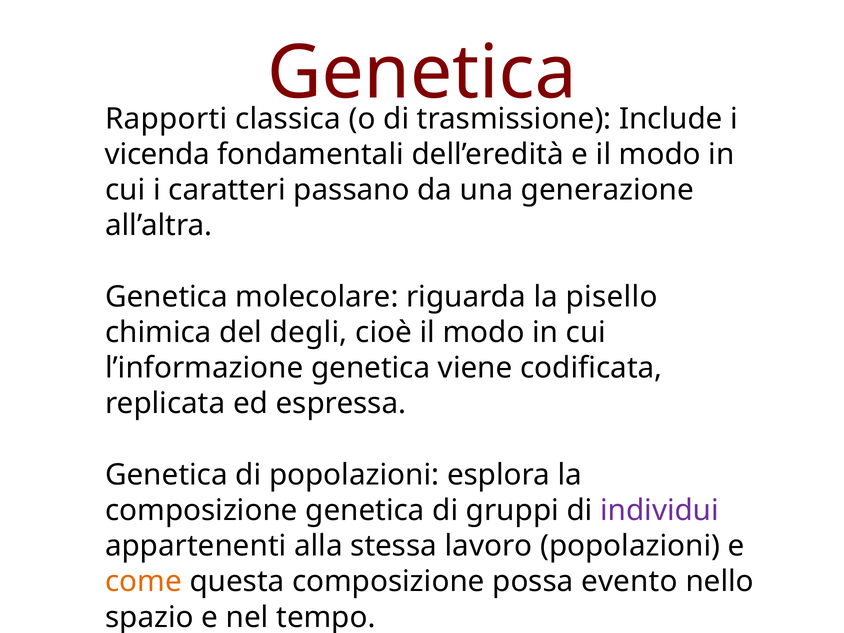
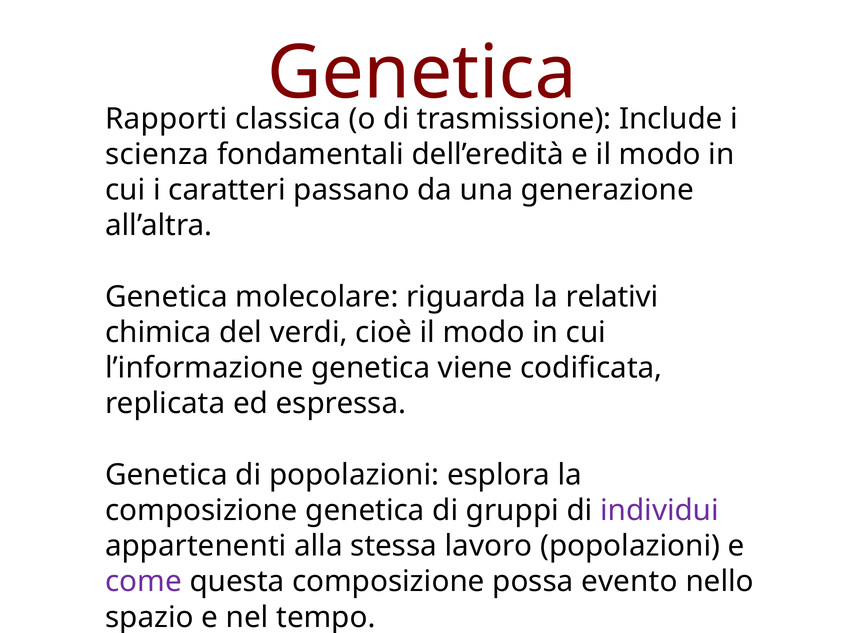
vicenda: vicenda -> scienza (157, 154)
pisello: pisello -> relativi (612, 297)
degli: degli -> verdi (309, 332)
come colour: orange -> purple (143, 582)
